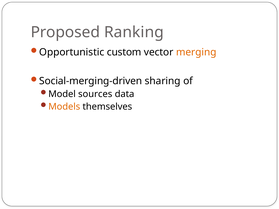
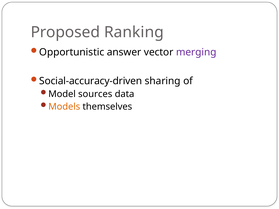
custom: custom -> answer (124, 52)
merging colour: orange -> purple (196, 52)
Social-merging-driven: Social-merging-driven -> Social-accuracy-driven (91, 81)
